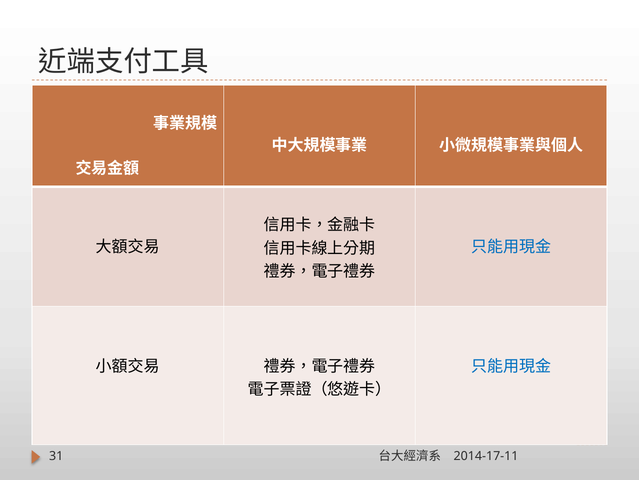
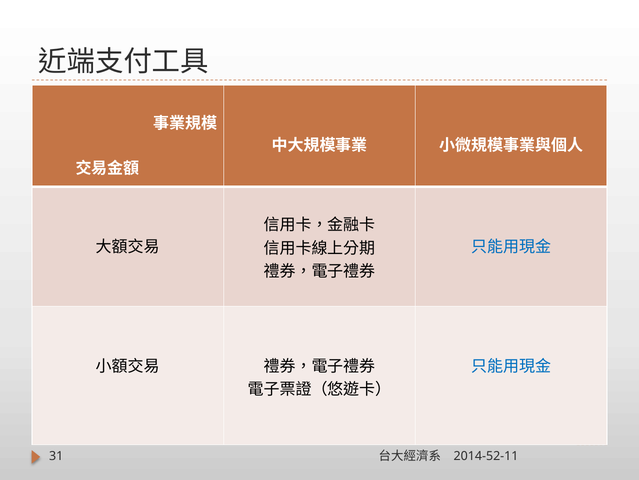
2014-17-11: 2014-17-11 -> 2014-52-11 (486, 456)
